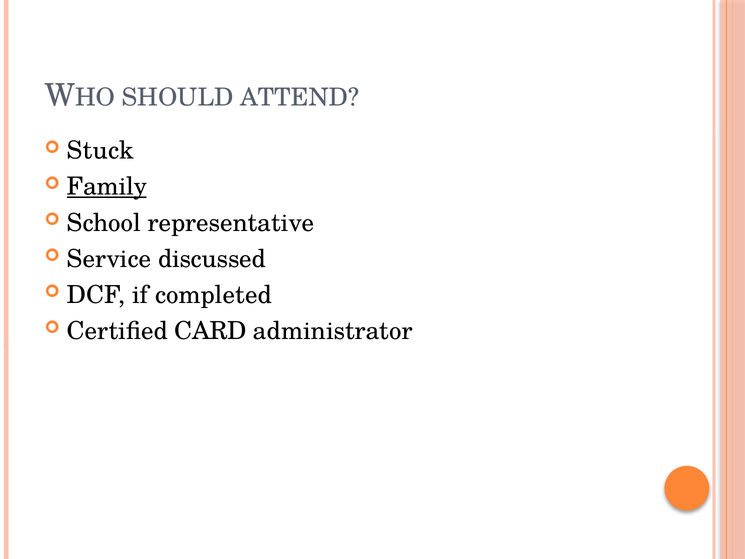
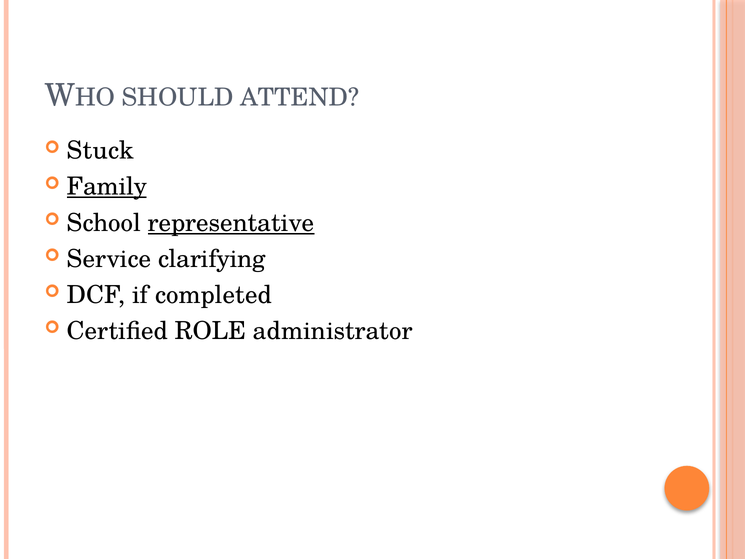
representative underline: none -> present (231, 223)
discussed: discussed -> clarifying (212, 259)
CARD: CARD -> ROLE (211, 331)
